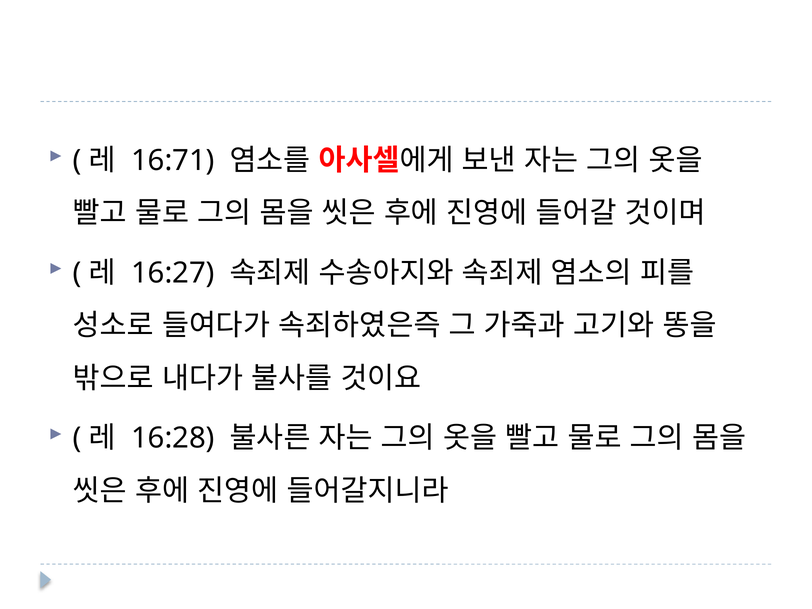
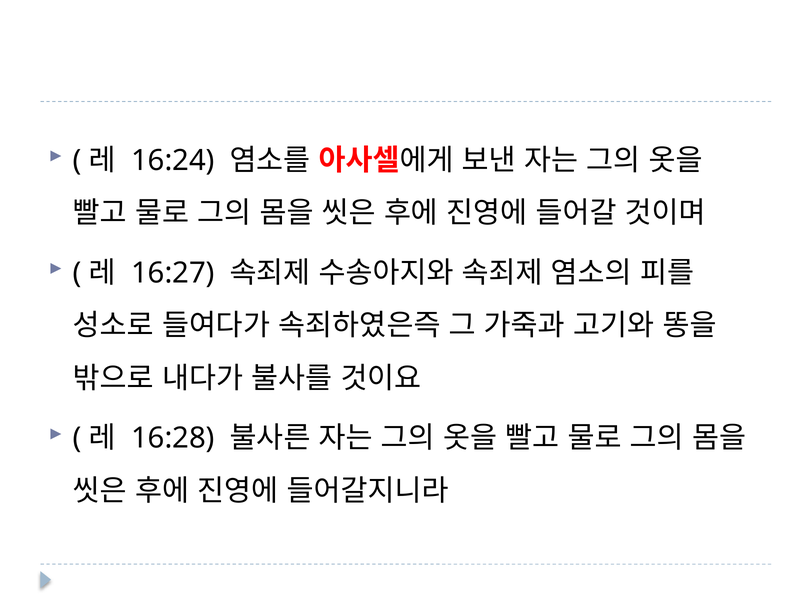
16:71: 16:71 -> 16:24 (173, 160)
